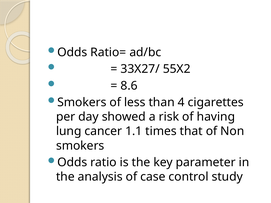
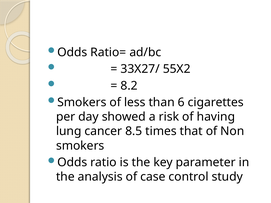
8.6: 8.6 -> 8.2 (129, 86)
4: 4 -> 6 (181, 102)
1.1: 1.1 -> 8.5 (134, 131)
